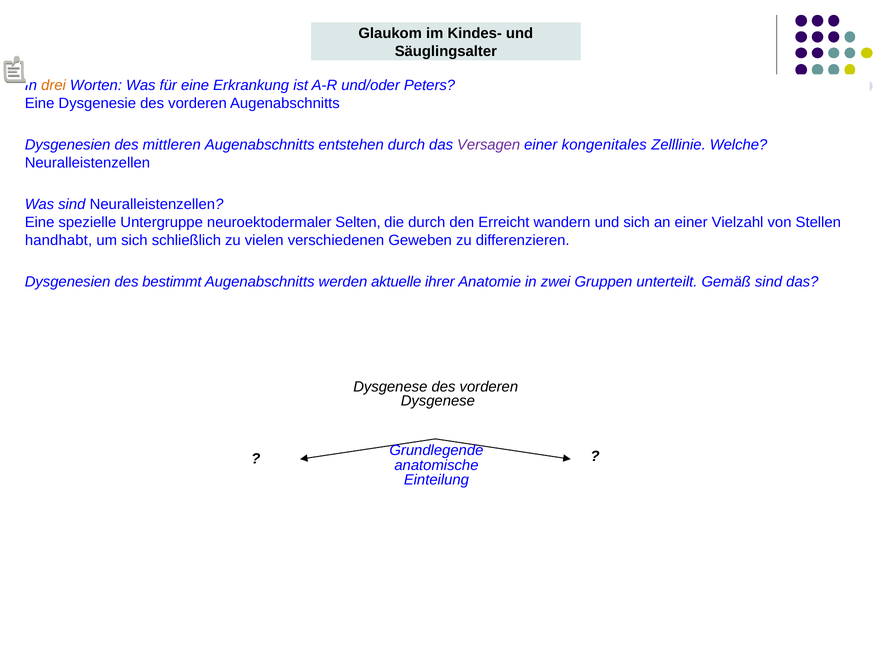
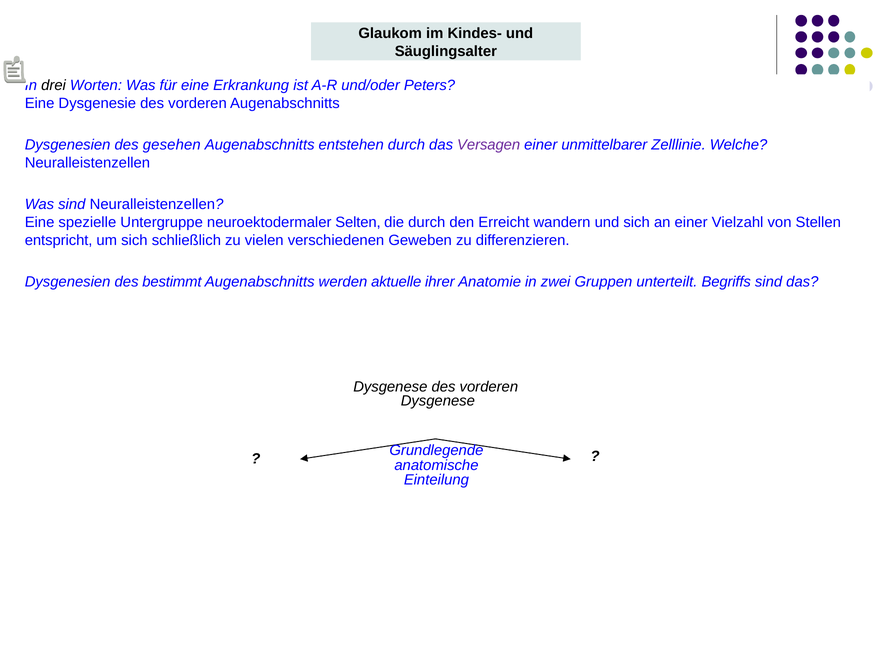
drei colour: orange -> black (54, 86)
mittleren: mittleren -> gesehen (172, 145)
kongenitales: kongenitales -> unmittelbarer (604, 145)
handhabt: handhabt -> entspricht (59, 240)
Gemäß: Gemäß -> Begriffs (726, 282)
